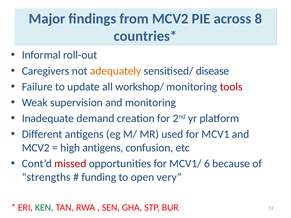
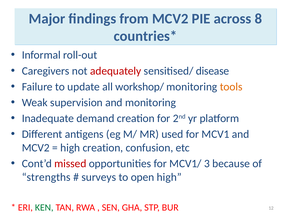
adequately colour: orange -> red (116, 71)
tools colour: red -> orange (231, 87)
high antigens: antigens -> creation (103, 148)
6: 6 -> 3 (207, 164)
funding: funding -> surveys (99, 177)
open very: very -> high (169, 177)
